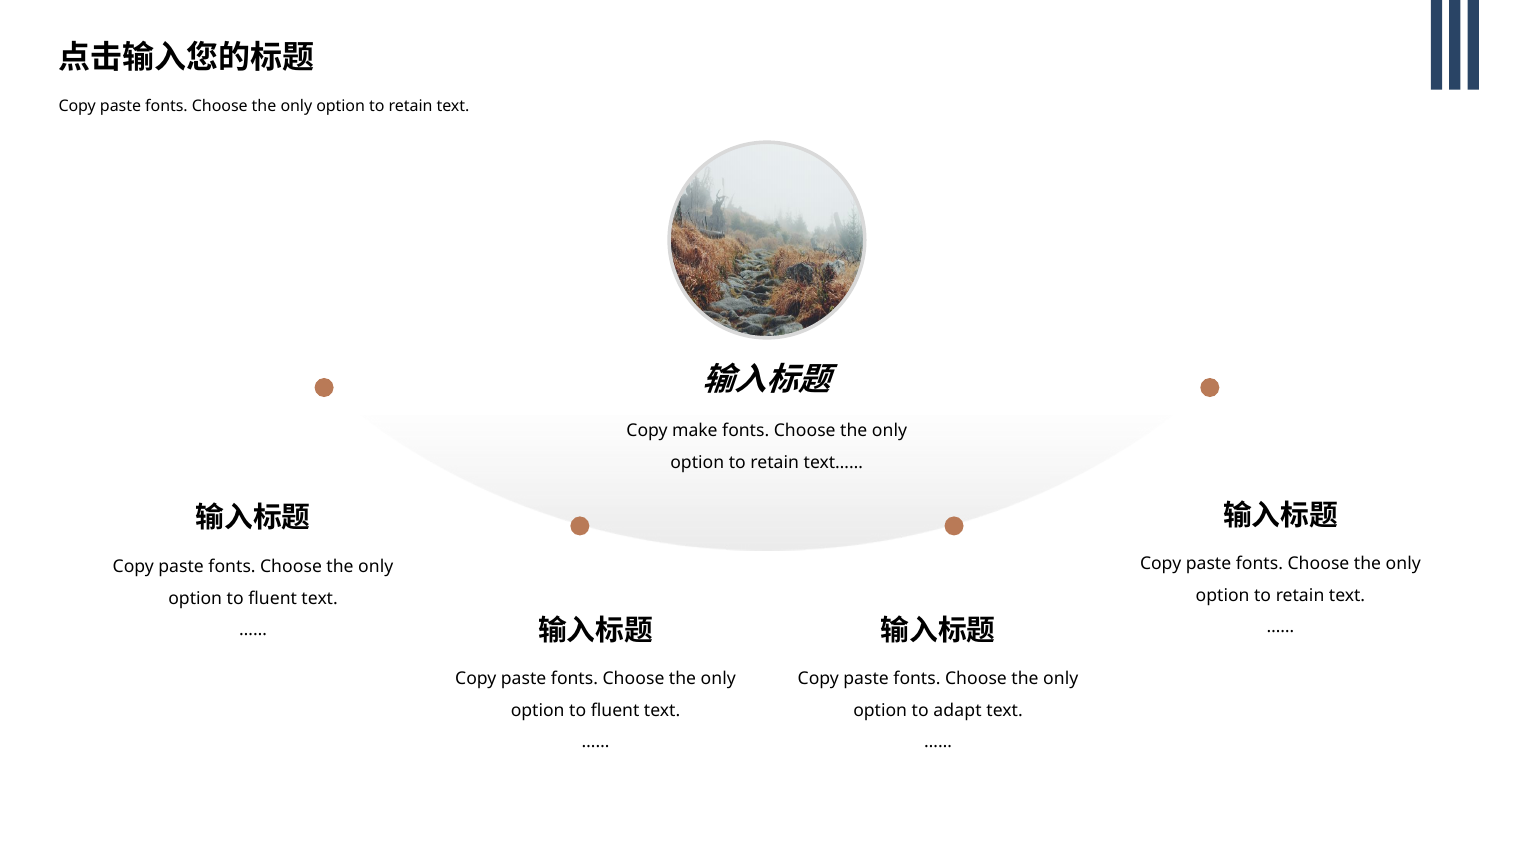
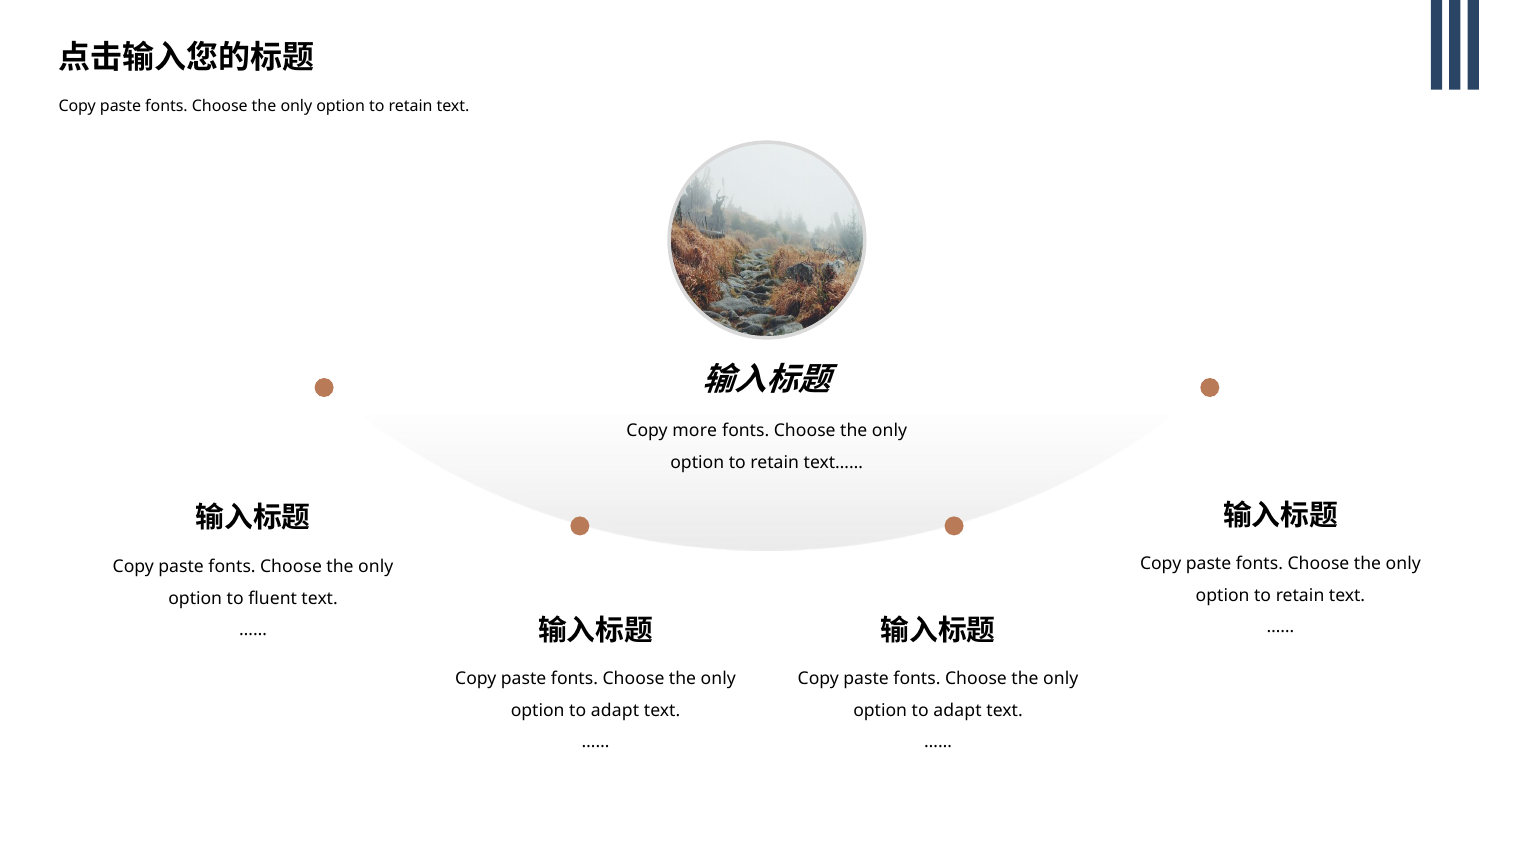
make: make -> more (695, 431)
fluent: fluent -> adapt (615, 710)
